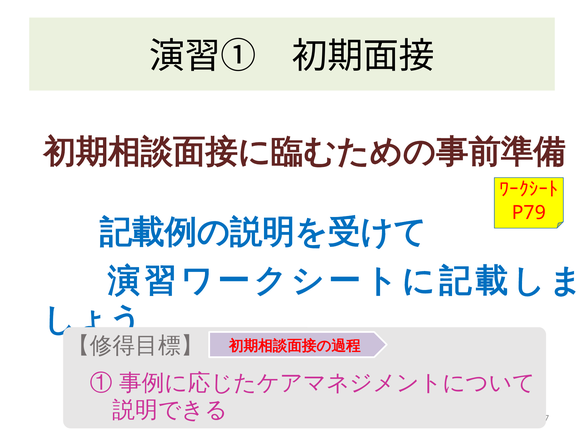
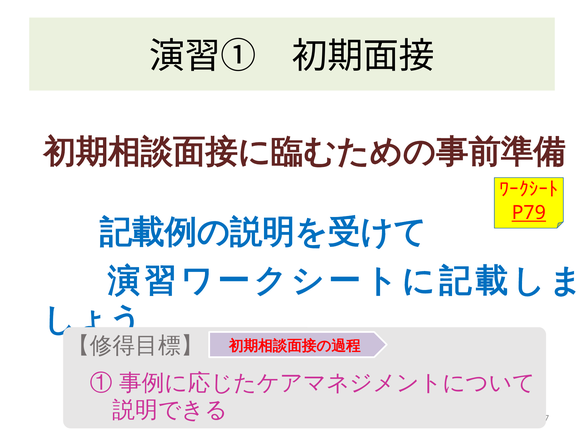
P79 underline: none -> present (529, 213)
